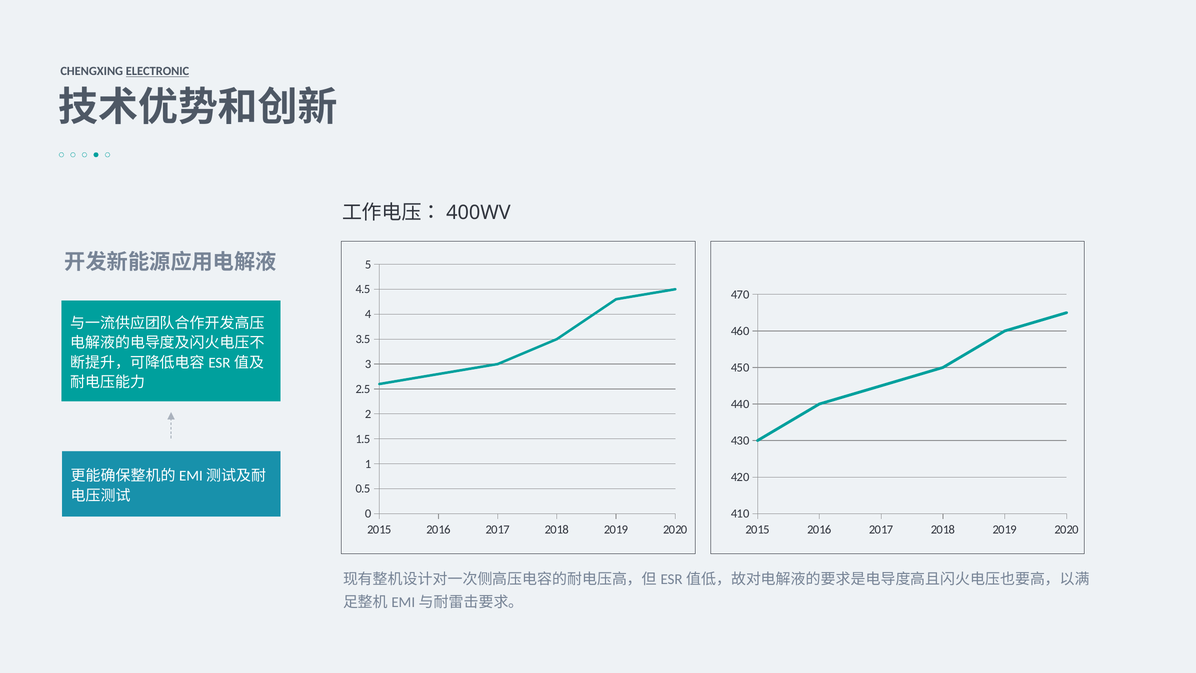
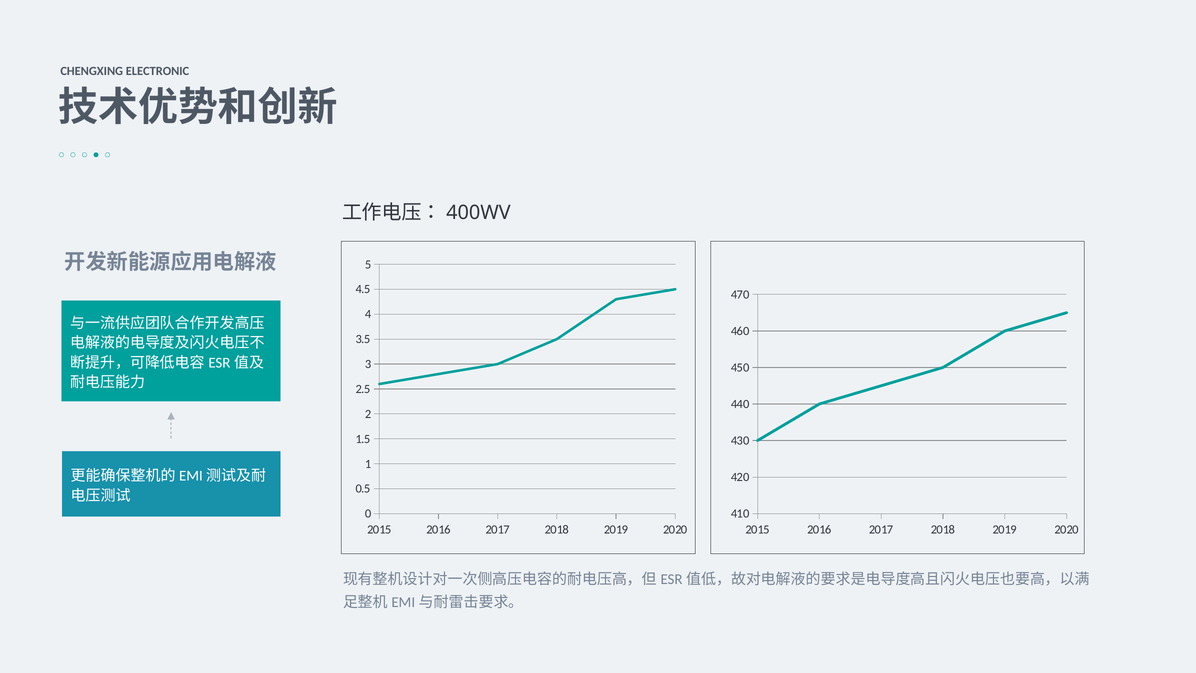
ELECTRONIC underline: present -> none (158, 71)
